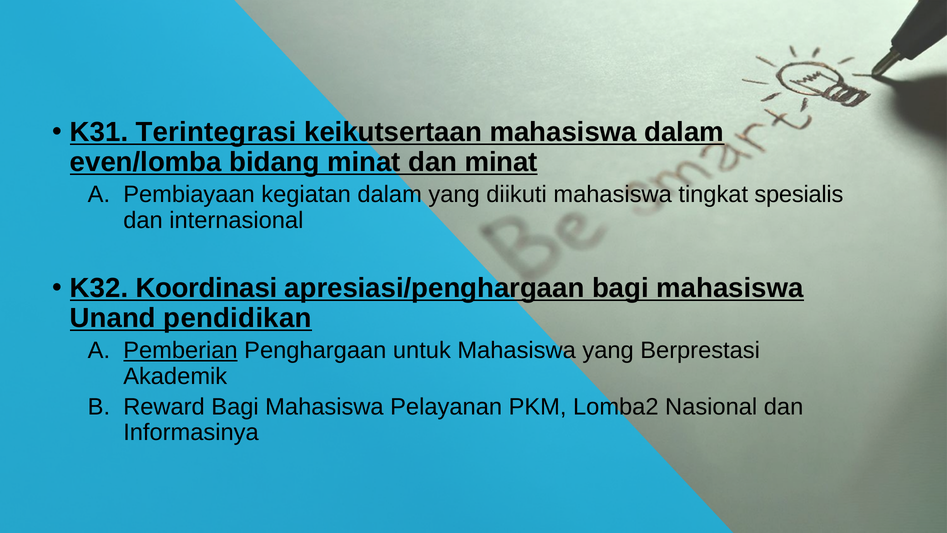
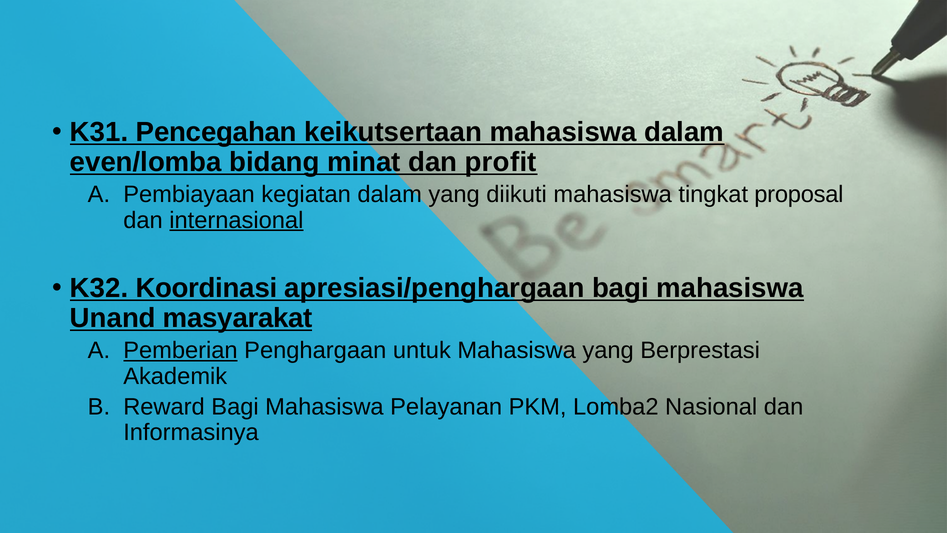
Terintegrasi: Terintegrasi -> Pencegahan (216, 132)
dan minat: minat -> profit (501, 162)
spesialis: spesialis -> proposal (799, 194)
internasional underline: none -> present (236, 220)
pendidikan: pendidikan -> masyarakat (238, 318)
